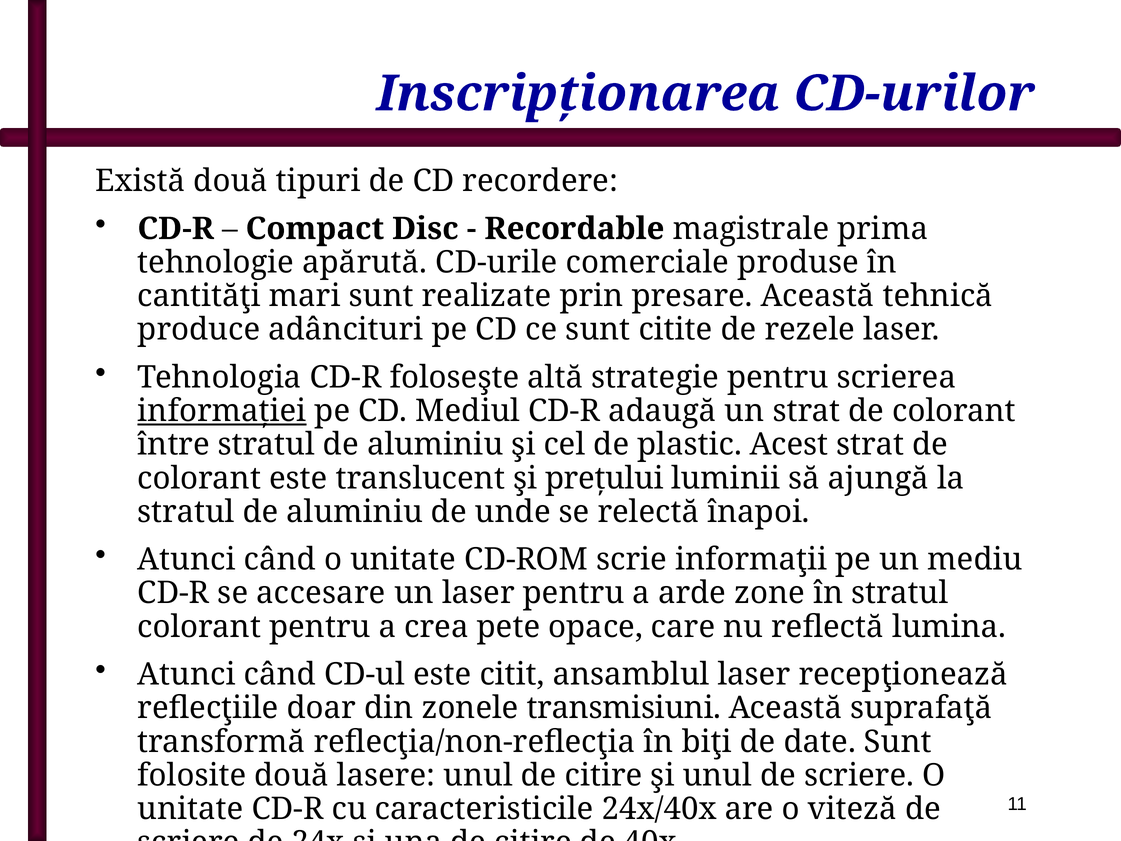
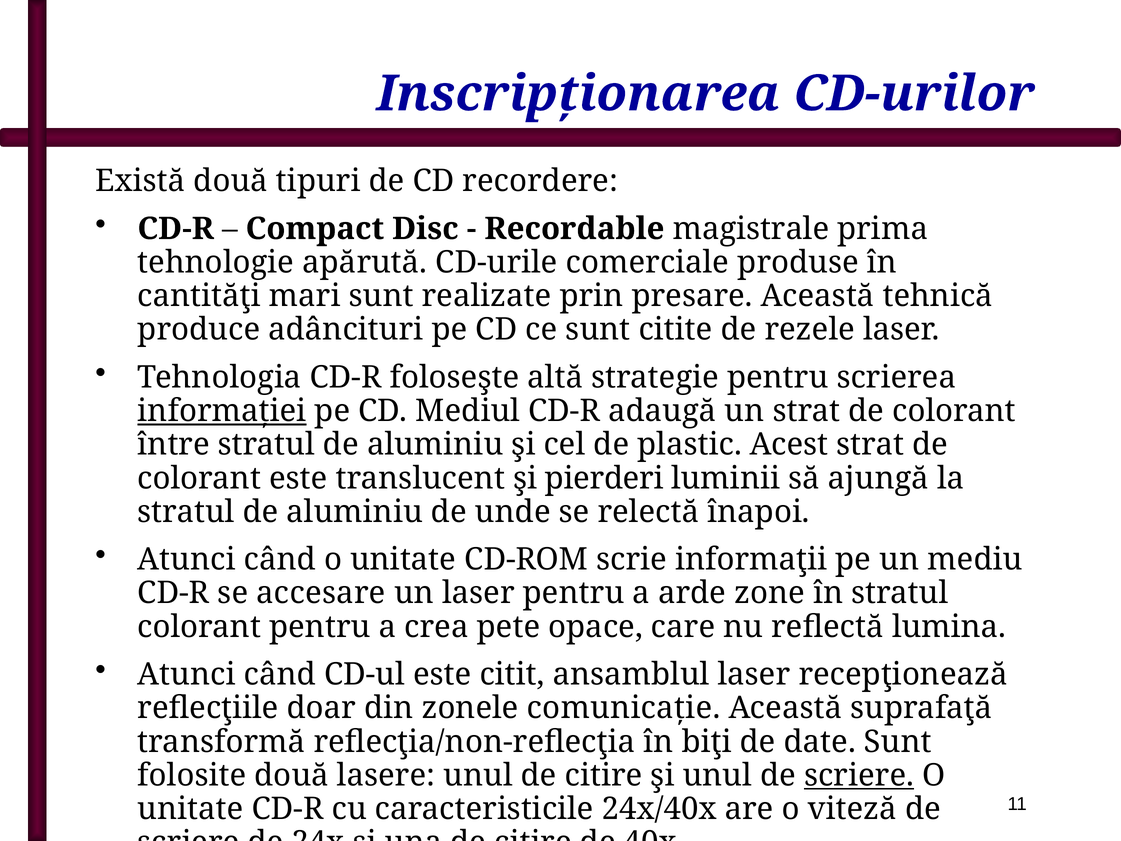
preţului: preţului -> pierderi (604, 478)
transmisiuni: transmisiuni -> comunicaţie (624, 708)
scriere underline: none -> present (859, 775)
